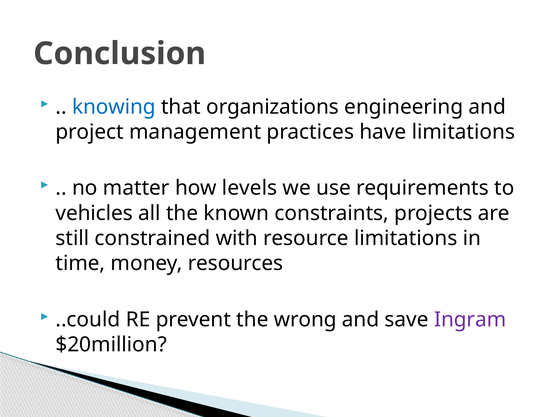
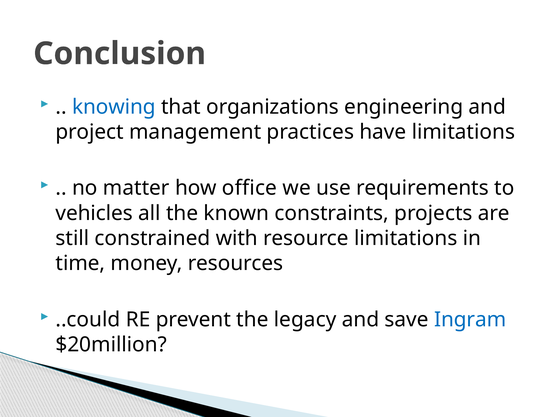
levels: levels -> office (249, 188)
wrong: wrong -> legacy (305, 319)
Ingram colour: purple -> blue (470, 319)
